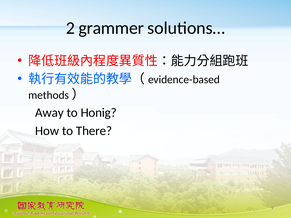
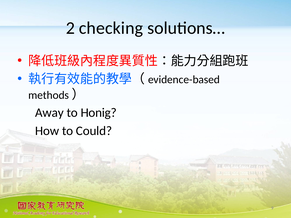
grammer: grammer -> checking (111, 28)
There: There -> Could (94, 131)
